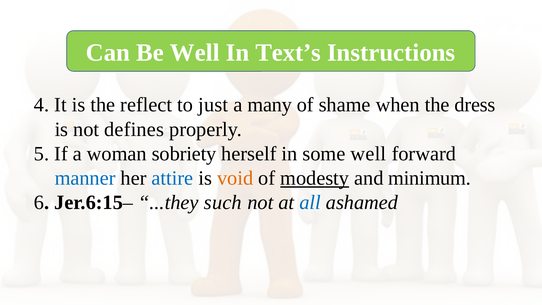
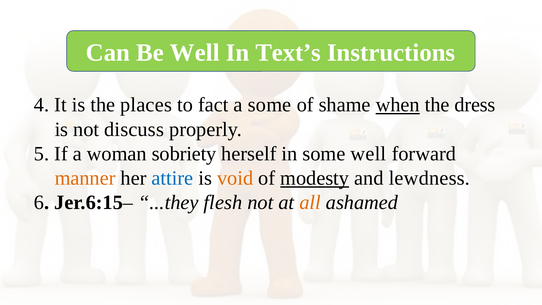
reflect: reflect -> places (146, 105)
just: just -> fact (213, 105)
a many: many -> some (270, 105)
when underline: none -> present (398, 105)
defines: defines -> discuss (134, 129)
manner colour: blue -> orange (85, 178)
minimum: minimum -> lewdness (429, 178)
such: such -> flesh (223, 202)
all colour: blue -> orange (310, 202)
